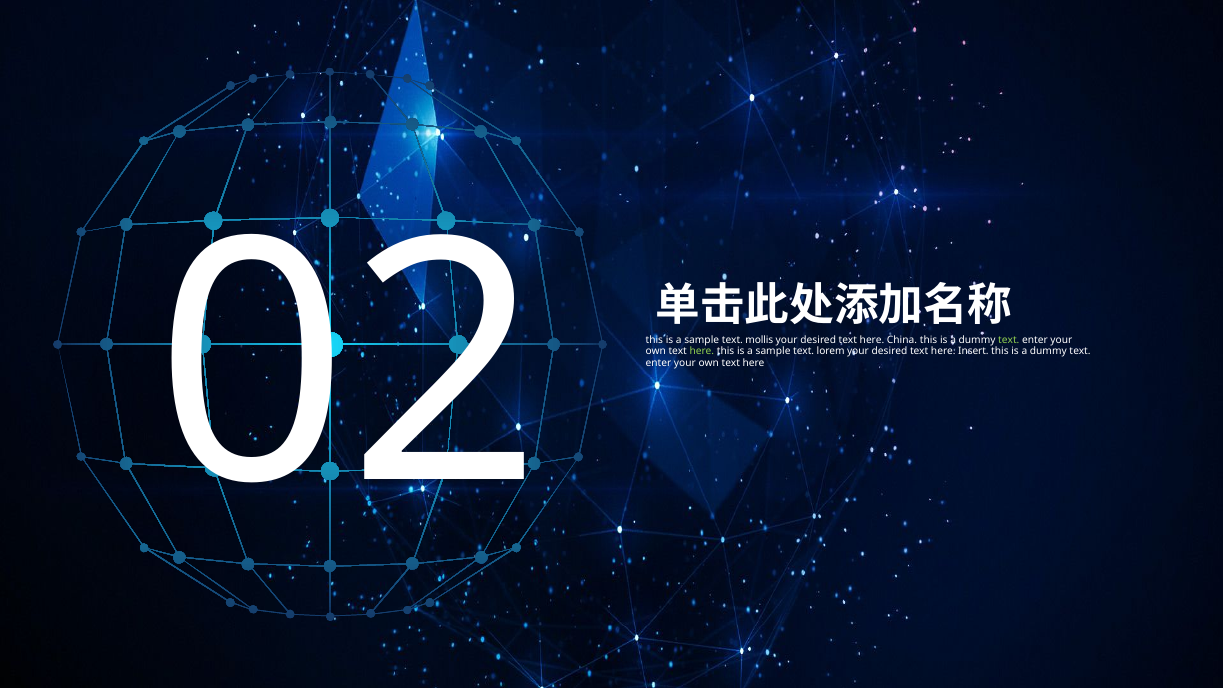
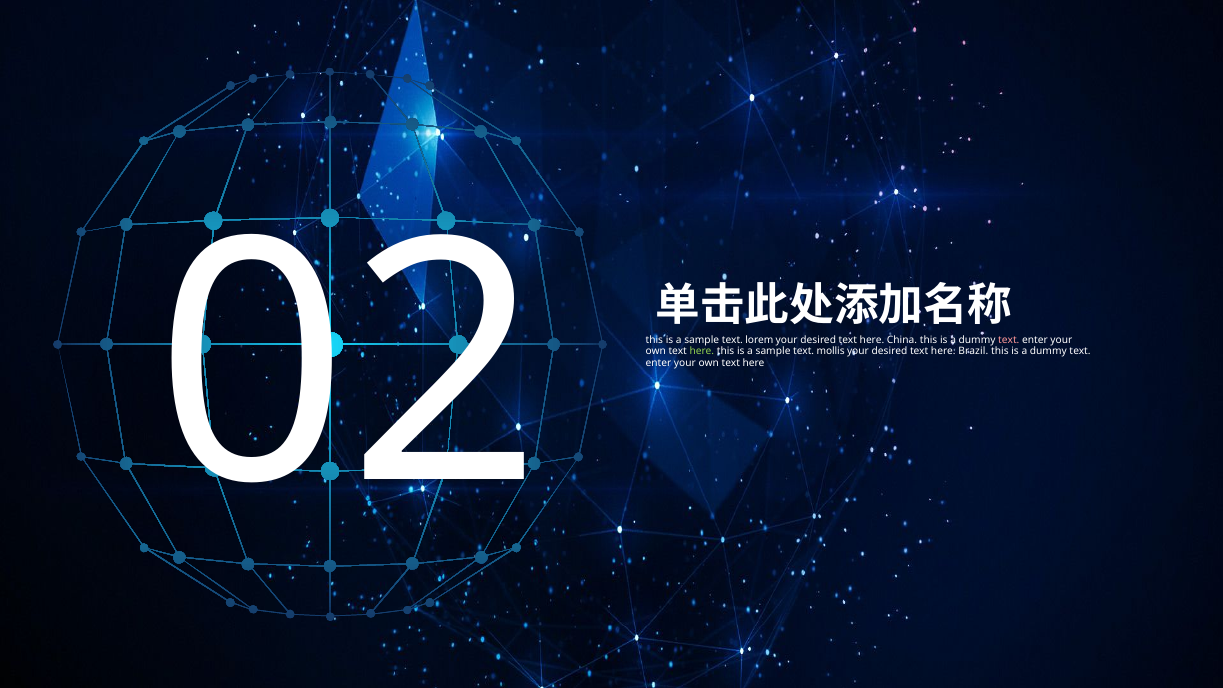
mollis: mollis -> lorem (759, 340)
text colour: light green -> pink (1009, 340)
lorem: lorem -> mollis (831, 351)
Insert: Insert -> Brazil (973, 351)
